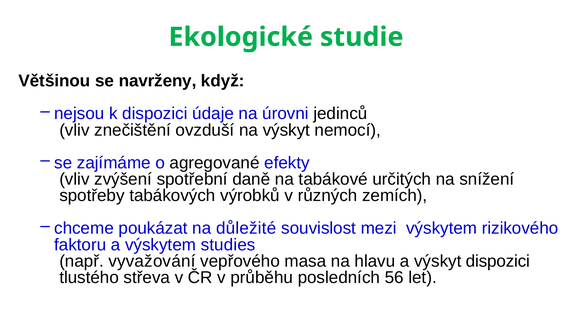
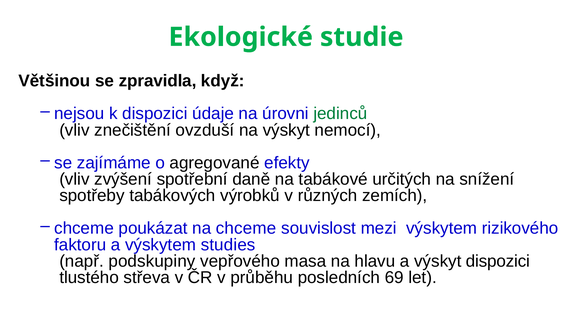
navrženy: navrženy -> zpravidla (158, 81)
jedinců colour: black -> green (340, 114)
na důležité: důležité -> chceme (246, 228)
vyvažování: vyvažování -> podskupiny (152, 261)
56: 56 -> 69 (394, 278)
